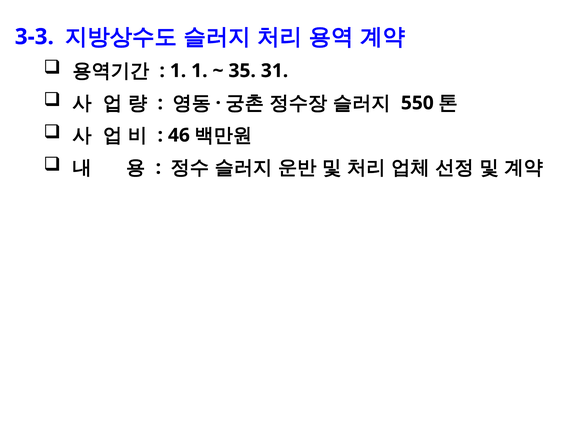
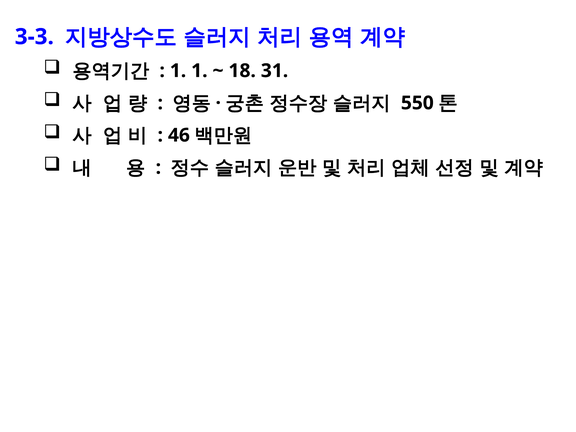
35: 35 -> 18 (242, 71)
